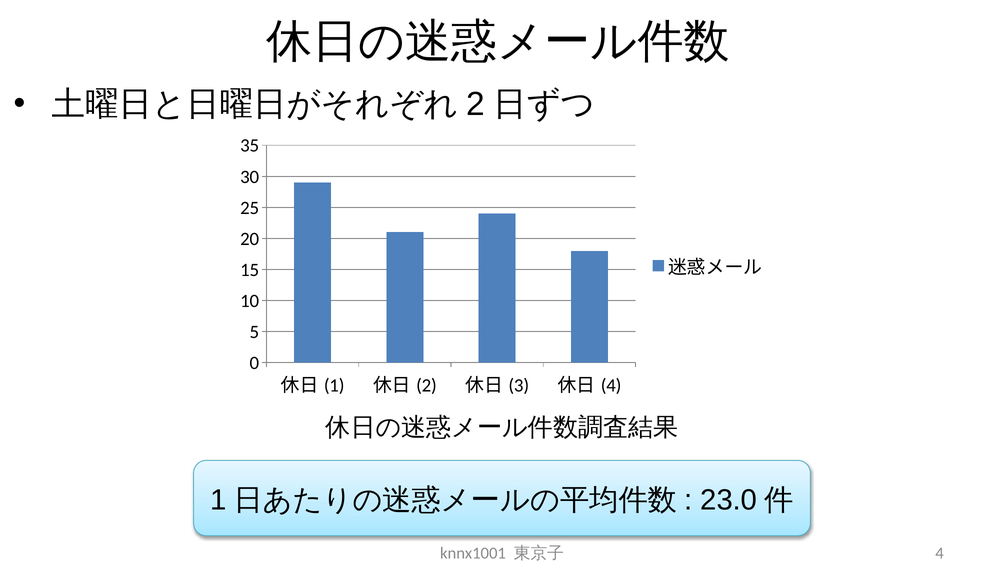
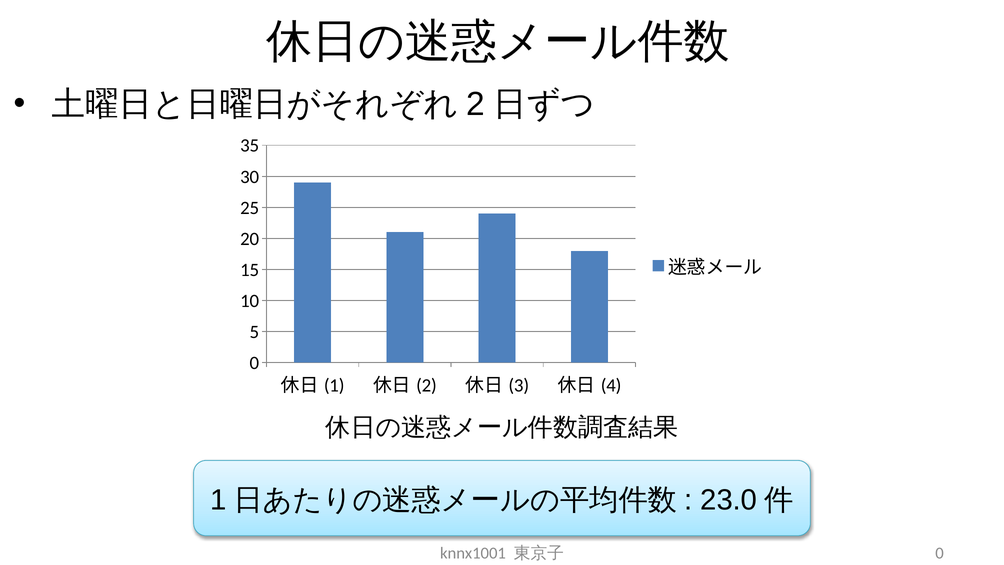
4: 4 -> 0 (940, 553)
